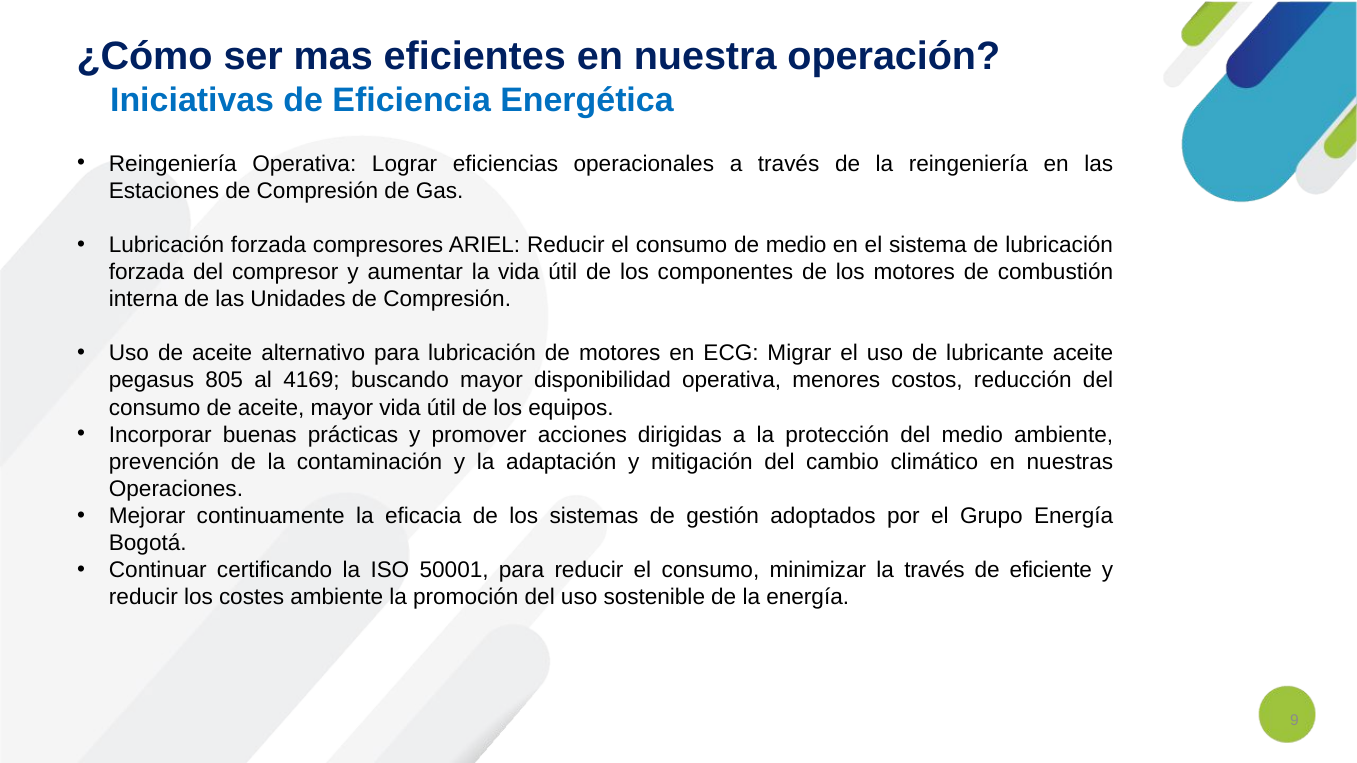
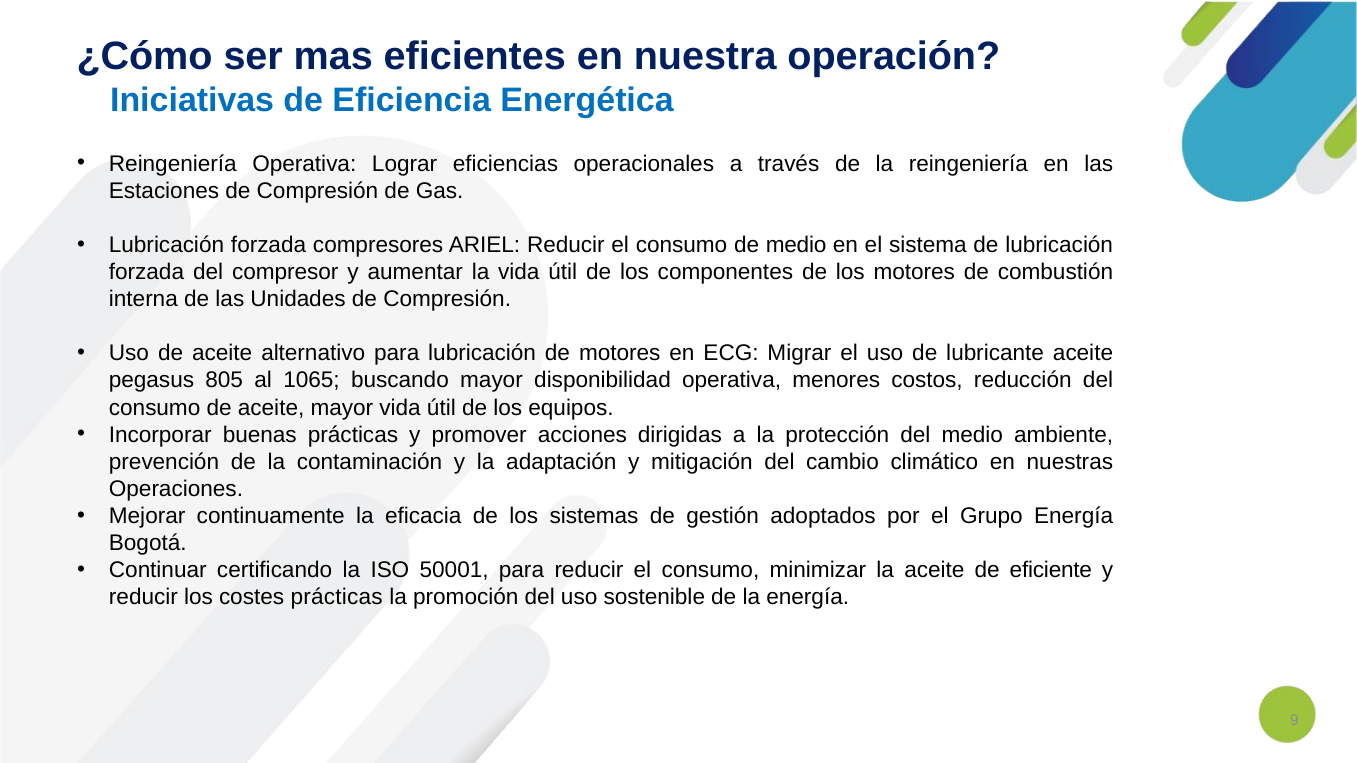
4169: 4169 -> 1065 (312, 381)
la través: través -> aceite (934, 571)
costes ambiente: ambiente -> prácticas (337, 598)
